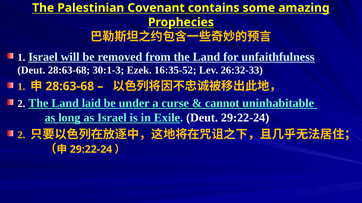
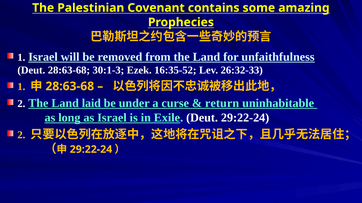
cannot: cannot -> return (222, 103)
